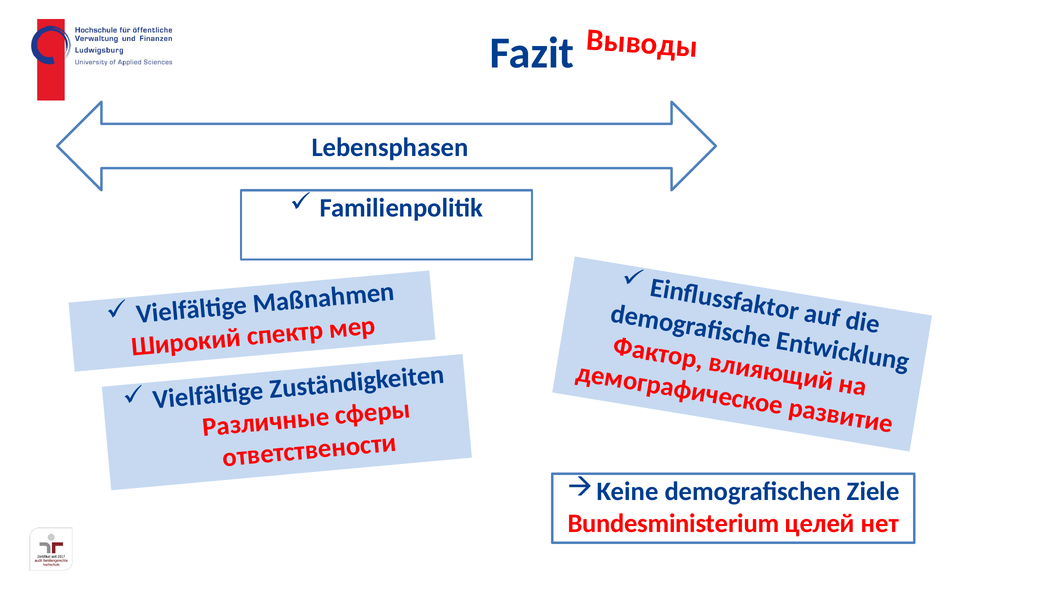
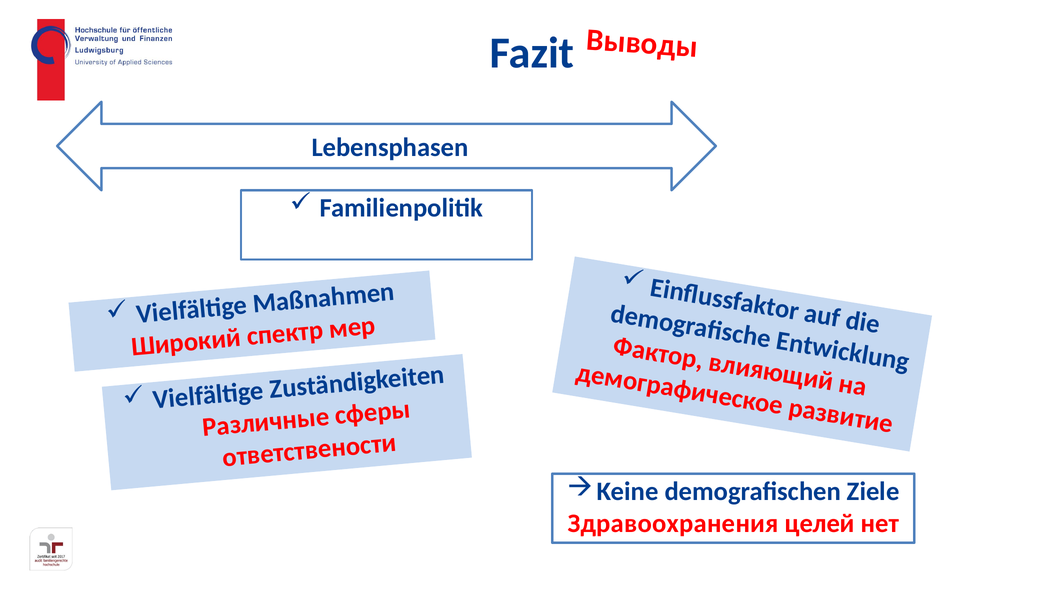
Bundesministerium: Bundesministerium -> Здравоохранения (673, 524)
